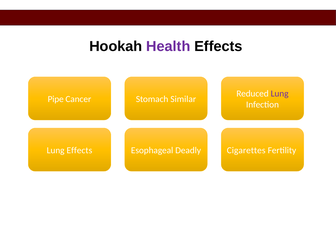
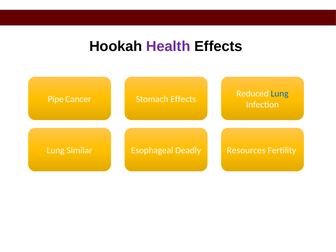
Lung colour: purple -> blue (280, 94)
Stomach Similar: Similar -> Effects (183, 99)
Lung Effects: Effects -> Similar (79, 150)
Cigarettes: Cigarettes -> Resources (246, 150)
